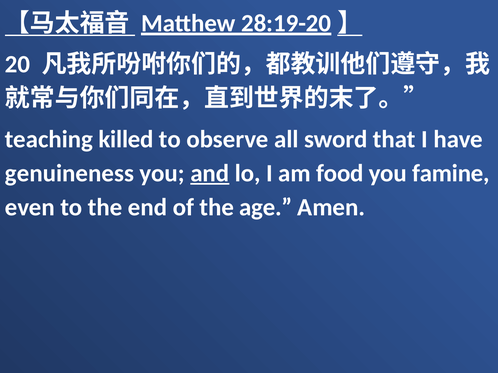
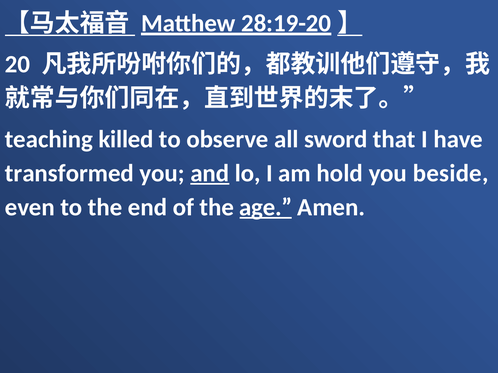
genuineness: genuineness -> transformed (69, 173)
food: food -> hold (340, 173)
famine: famine -> beside (451, 173)
age underline: none -> present (266, 207)
